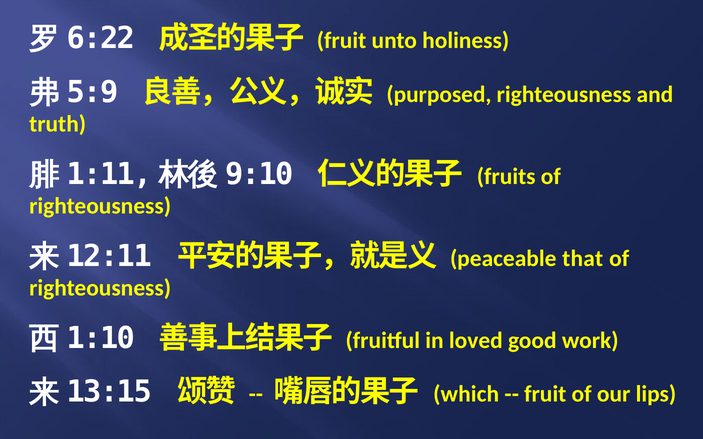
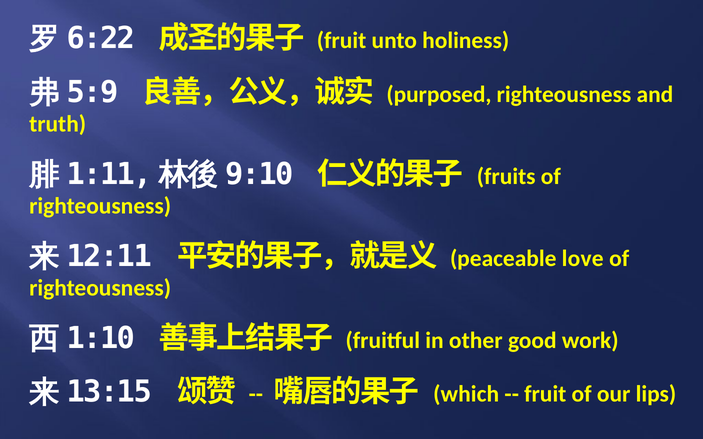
that: that -> love (583, 259)
loved: loved -> other (476, 341)
